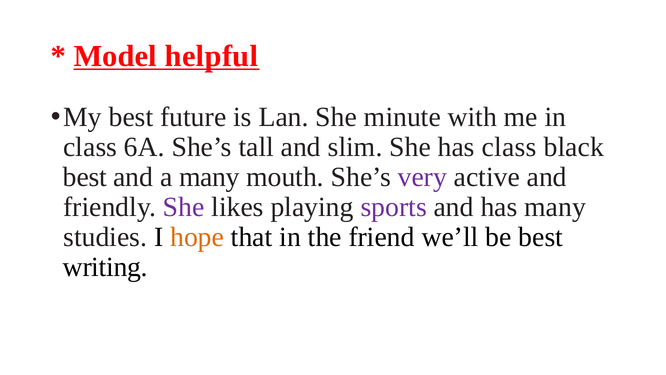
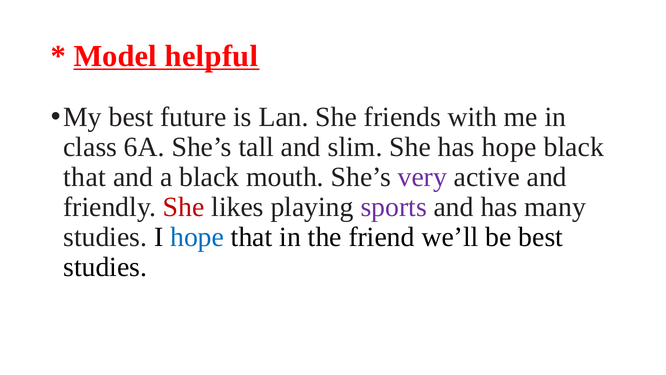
minute: minute -> friends (402, 117)
has class: class -> hope (509, 147)
best: best -> that (85, 177)
a many: many -> black (209, 177)
She colour: purple -> red (184, 207)
hope colour: orange -> blue (197, 237)
writing: writing -> studies (105, 267)
